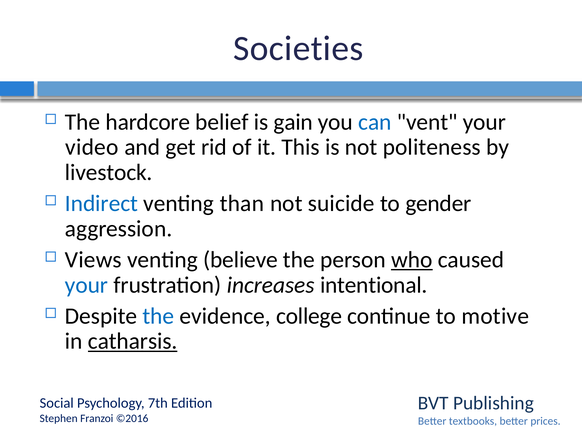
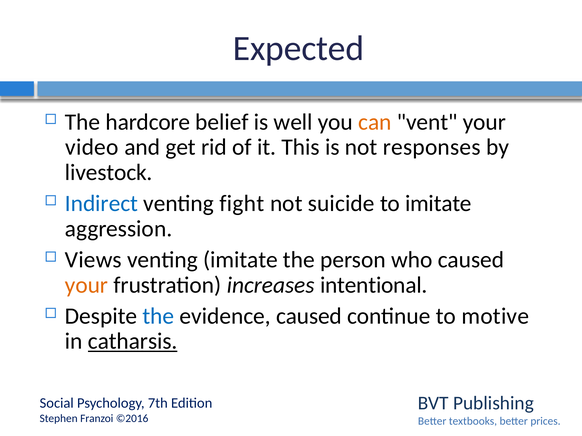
Societies: Societies -> Expected (299, 49)
gain: gain -> well (293, 122)
can colour: blue -> orange (375, 122)
politeness: politeness -> responses (432, 147)
than: than -> fight (242, 204)
to gender: gender -> imitate (438, 204)
venting believe: believe -> imitate (240, 260)
who underline: present -> none (412, 260)
your colour: blue -> orange (86, 285)
evidence college: college -> caused (309, 316)
